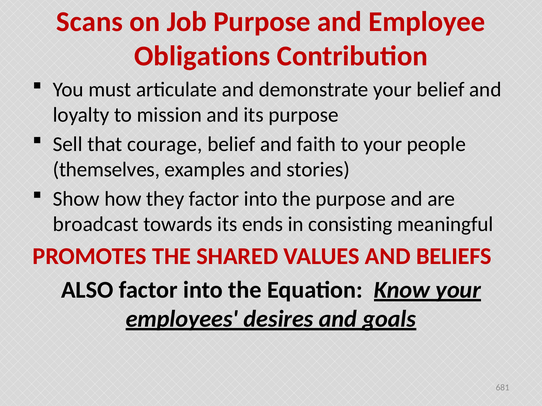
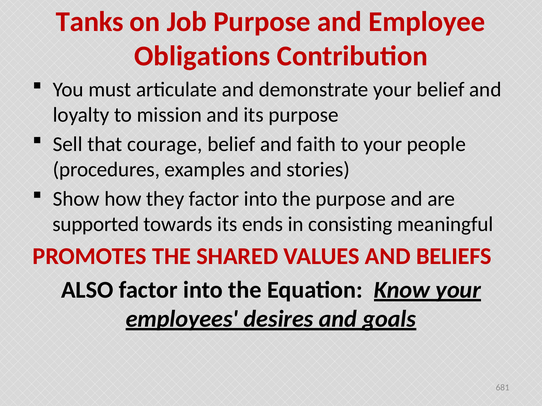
Scans: Scans -> Tanks (90, 22)
themselves: themselves -> procedures (106, 170)
broadcast: broadcast -> supported (96, 224)
